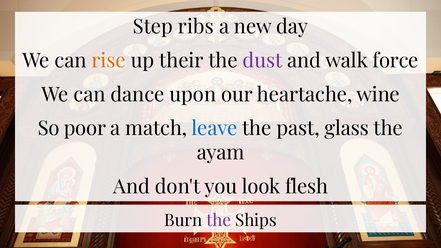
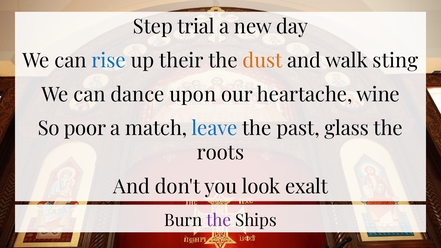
ribs: ribs -> trial (196, 27)
rise colour: orange -> blue (109, 61)
dust colour: purple -> orange (263, 61)
force: force -> sting (395, 61)
ayam: ayam -> roots (220, 153)
flesh: flesh -> exalt (306, 187)
